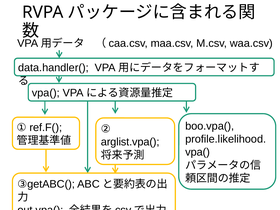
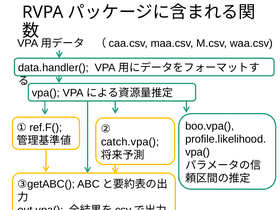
arglist.vpa(: arglist.vpa( -> catch.vpa( (130, 142)
